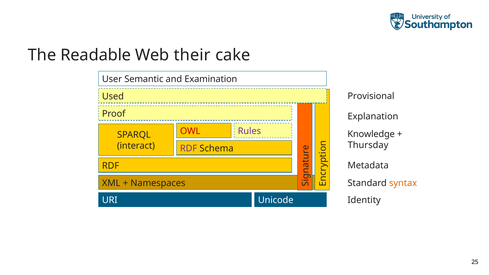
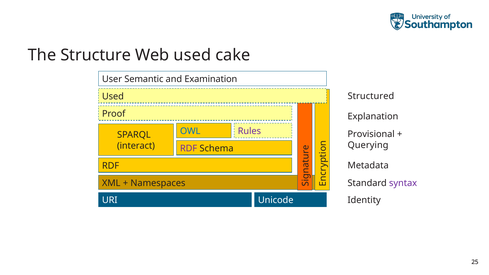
Readable: Readable -> Structure (96, 55)
Web their: their -> used (192, 55)
Provisional: Provisional -> Structured (371, 96)
OWL colour: red -> blue (190, 131)
Knowledge: Knowledge -> Provisional (371, 134)
Thursday: Thursday -> Querying (368, 145)
syntax colour: orange -> purple (403, 183)
